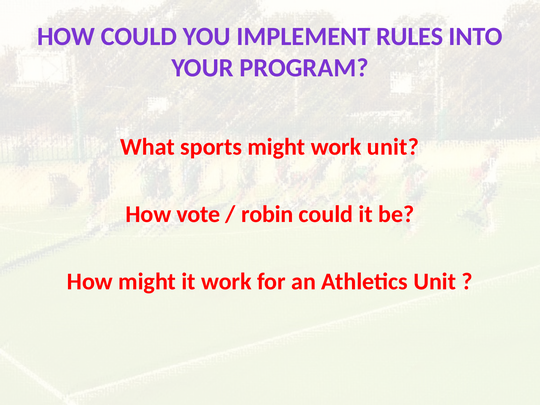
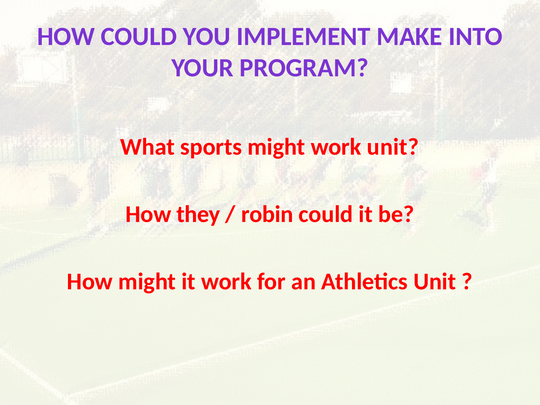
RULES: RULES -> MAKE (409, 36)
vote: vote -> they (198, 214)
